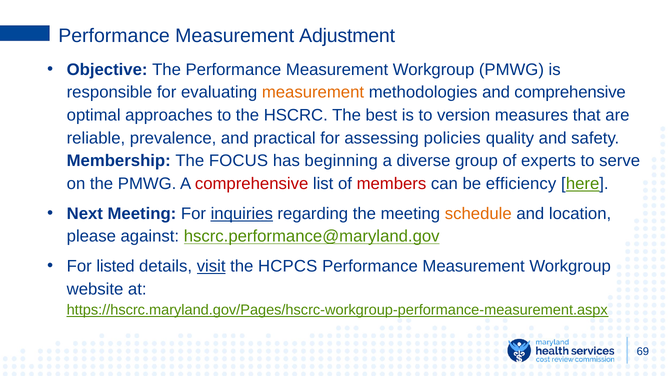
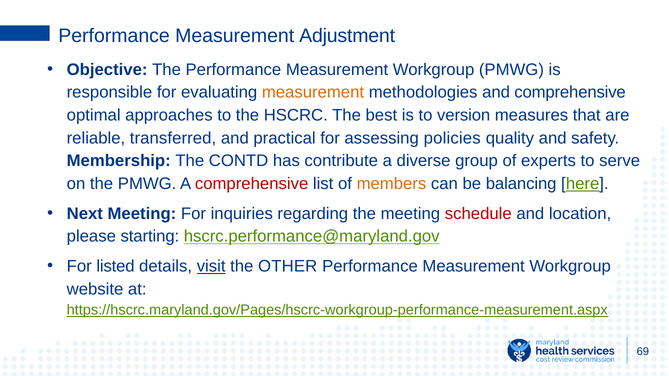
prevalence: prevalence -> transferred (173, 138)
FOCUS: FOCUS -> CONTD (239, 161)
beginning: beginning -> contribute (341, 161)
members colour: red -> orange (391, 184)
efficiency: efficiency -> balancing (521, 184)
inquiries underline: present -> none (242, 214)
schedule colour: orange -> red (478, 214)
against: against -> starting (150, 237)
HCPCS: HCPCS -> OTHER (288, 266)
